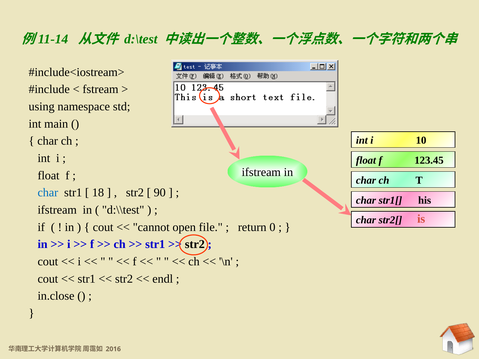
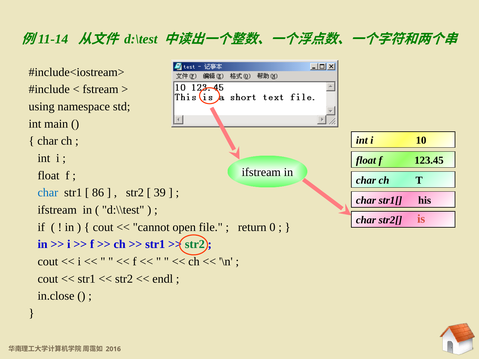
18: 18 -> 86 (98, 193)
90: 90 -> 39 (160, 193)
str2 colour: black -> green (195, 245)
